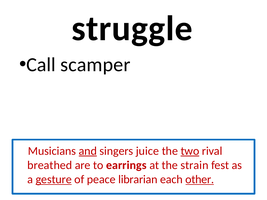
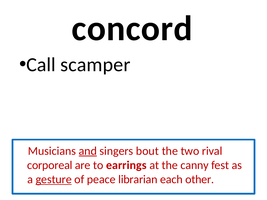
struggle: struggle -> concord (132, 29)
juice: juice -> bout (147, 151)
two underline: present -> none (190, 151)
breathed: breathed -> corporeal (50, 165)
strain: strain -> canny (195, 165)
other underline: present -> none (200, 180)
